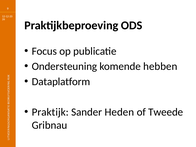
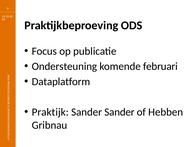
hebben: hebben -> februari (160, 66)
Sander Heden: Heden -> Sander (119, 112)
Tweede: Tweede -> Hebben (166, 112)
